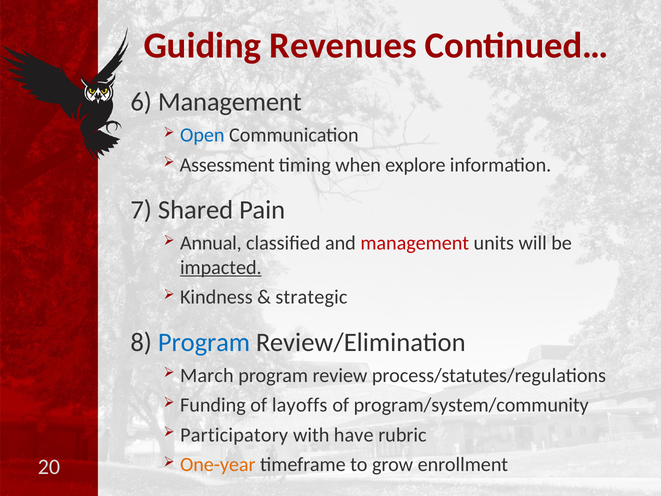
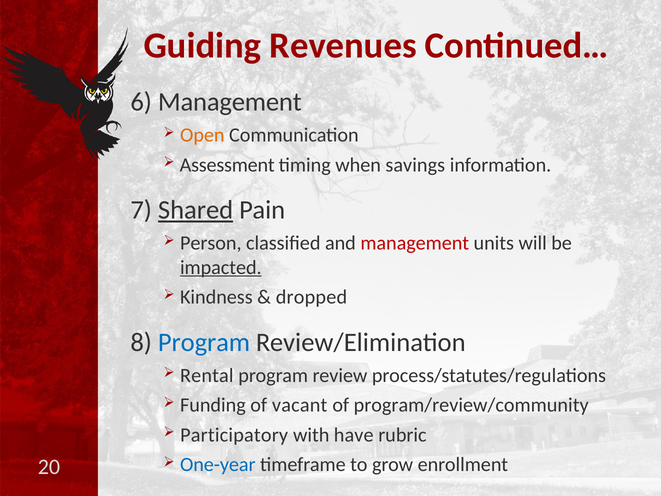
Open colour: blue -> orange (202, 135)
explore: explore -> savings (415, 165)
Shared underline: none -> present (196, 210)
Annual: Annual -> Person (211, 243)
strategic: strategic -> dropped (311, 297)
March: March -> Rental (207, 375)
layoffs: layoffs -> vacant (300, 405)
program/system/community: program/system/community -> program/review/community (471, 405)
One-year colour: orange -> blue (218, 465)
